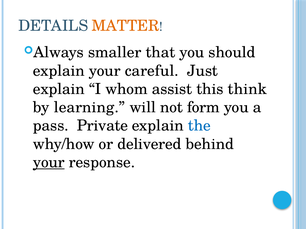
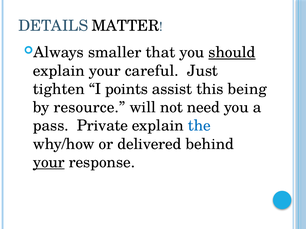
MATTER colour: orange -> black (125, 26)
should underline: none -> present (232, 53)
explain: explain -> tighten (59, 89)
whom: whom -> points (127, 89)
think: think -> being (247, 89)
learning: learning -> resource (89, 108)
form: form -> need (203, 108)
